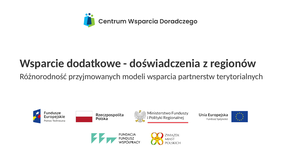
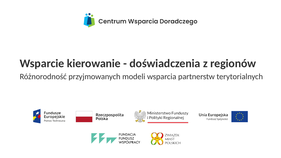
dodatkowe: dodatkowe -> kierowanie (94, 64)
